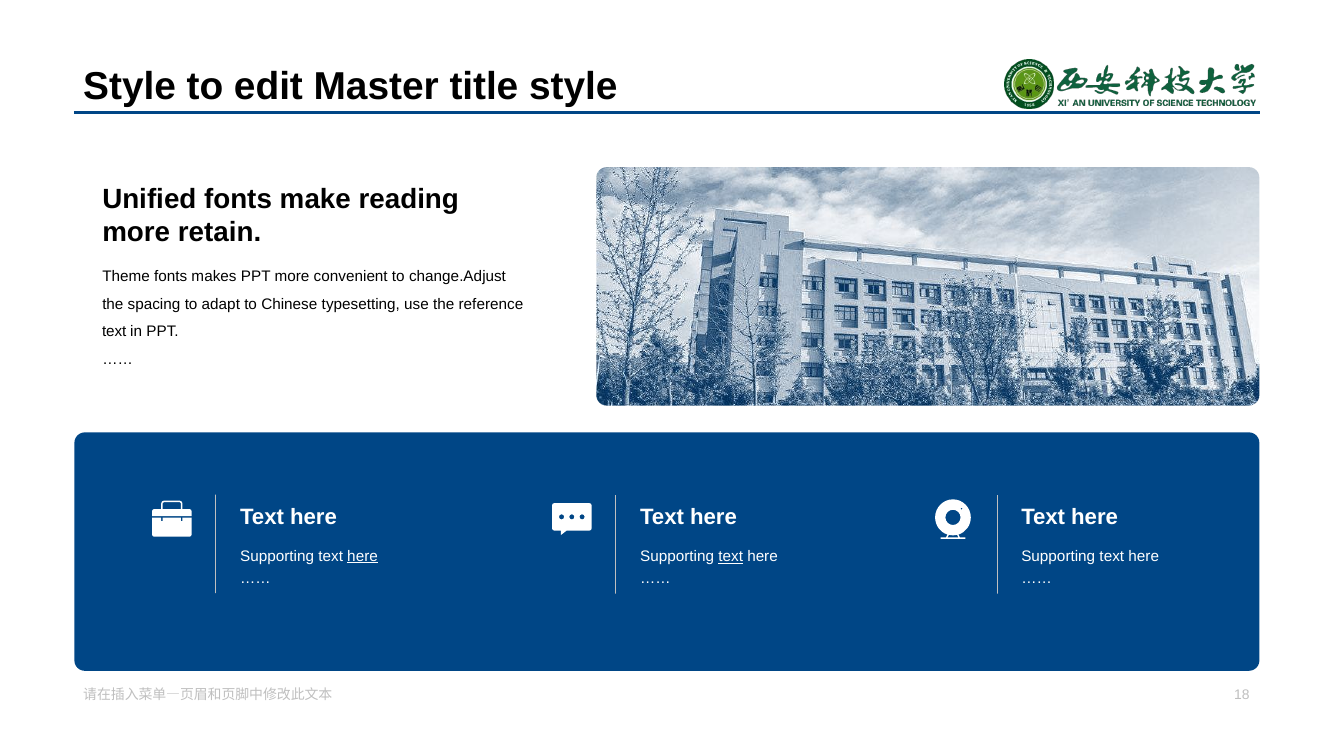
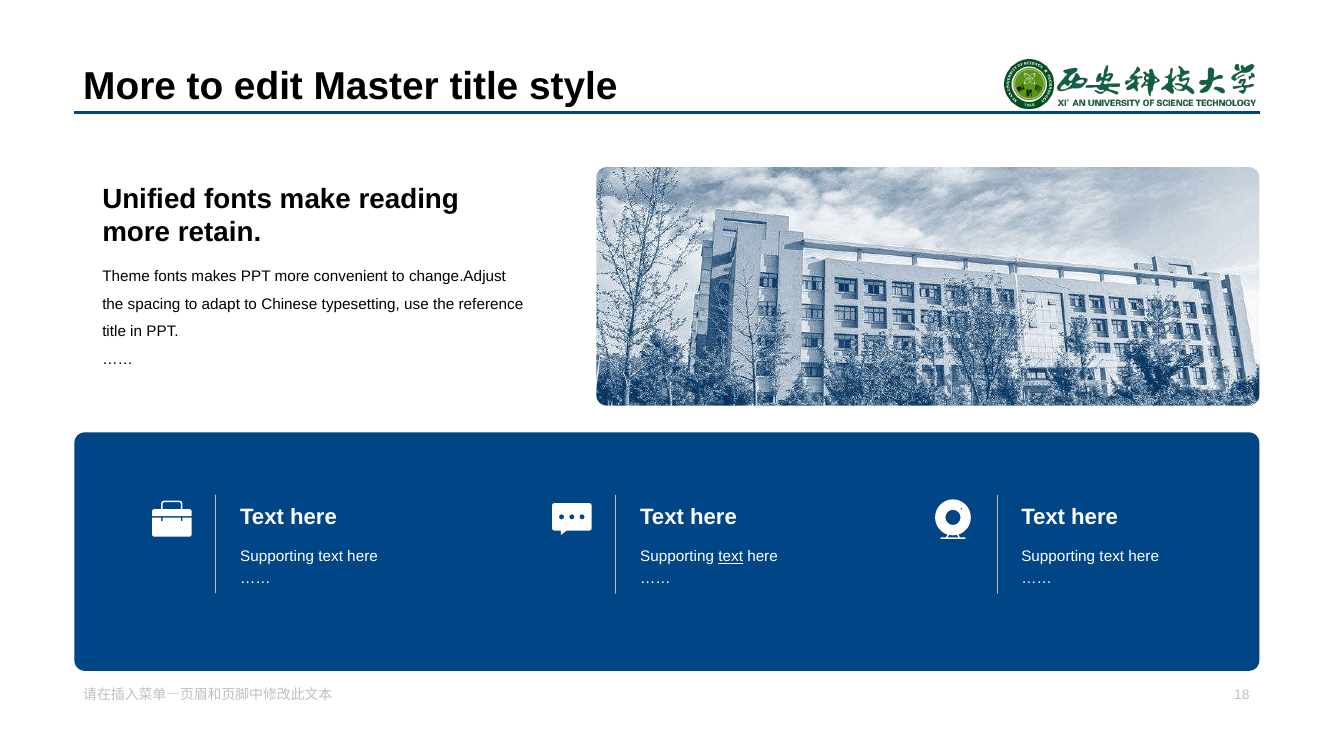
Style: Style -> More (130, 86)
text: text -> title (114, 332)
here underline: present -> none (363, 556)
